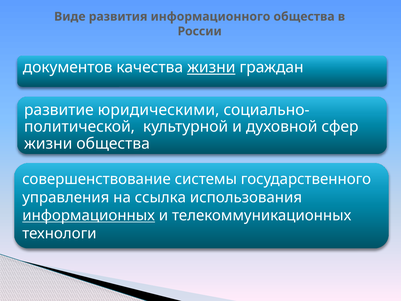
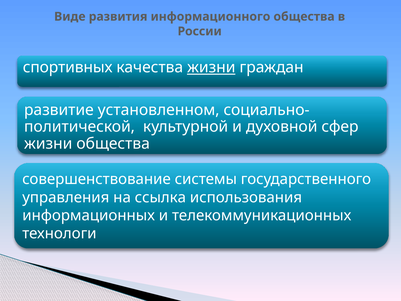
документов: документов -> спортивных (68, 67)
юридическими: юридическими -> установленном (159, 110)
информационных underline: present -> none (89, 215)
